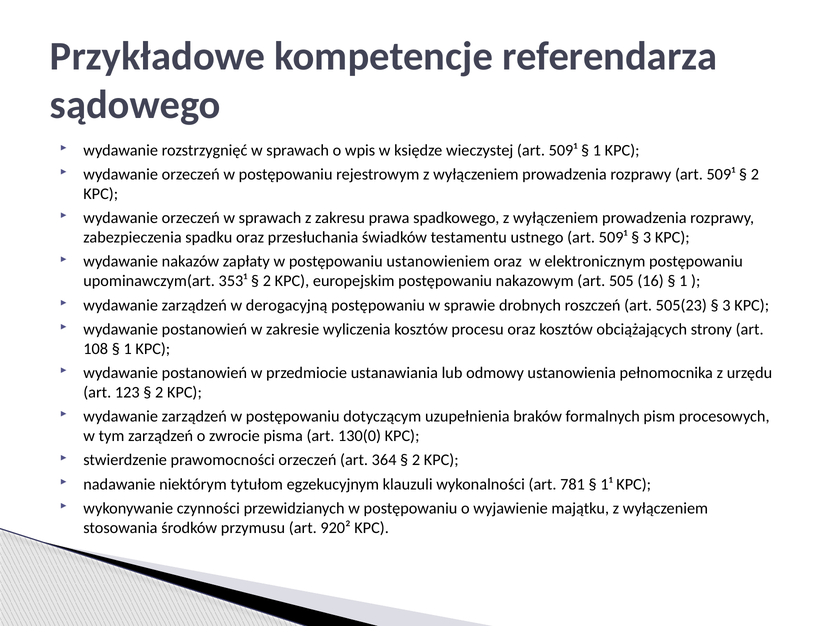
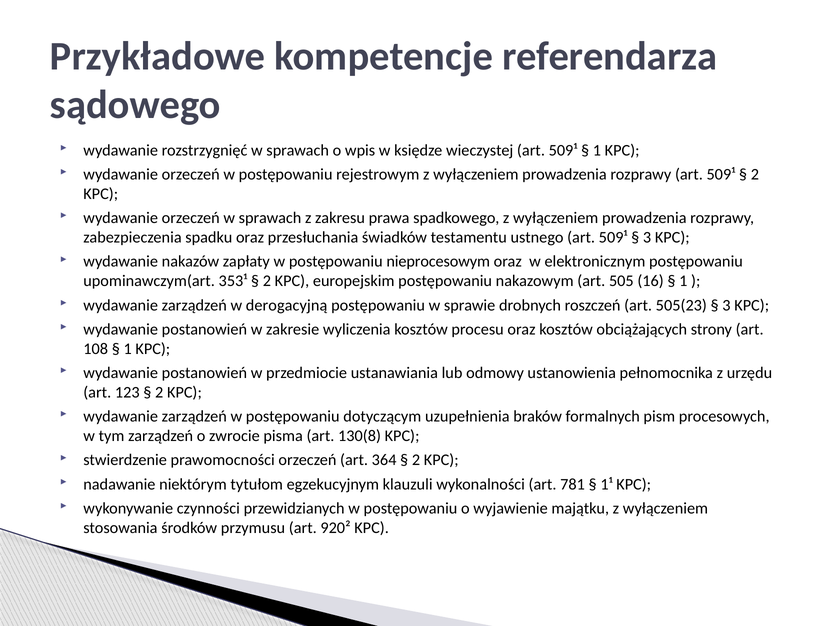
ustanowieniem: ustanowieniem -> nieprocesowym (438, 262)
130(0: 130(0 -> 130(8 (360, 436)
